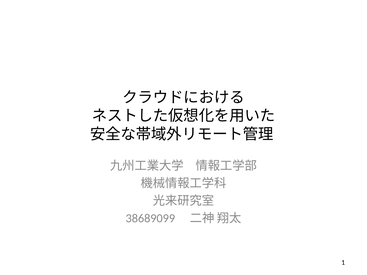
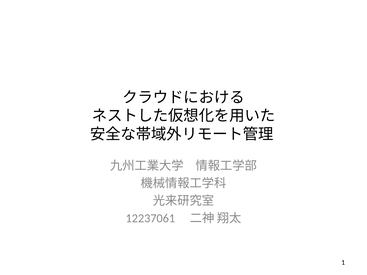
38689099: 38689099 -> 12237061 (150, 219)
